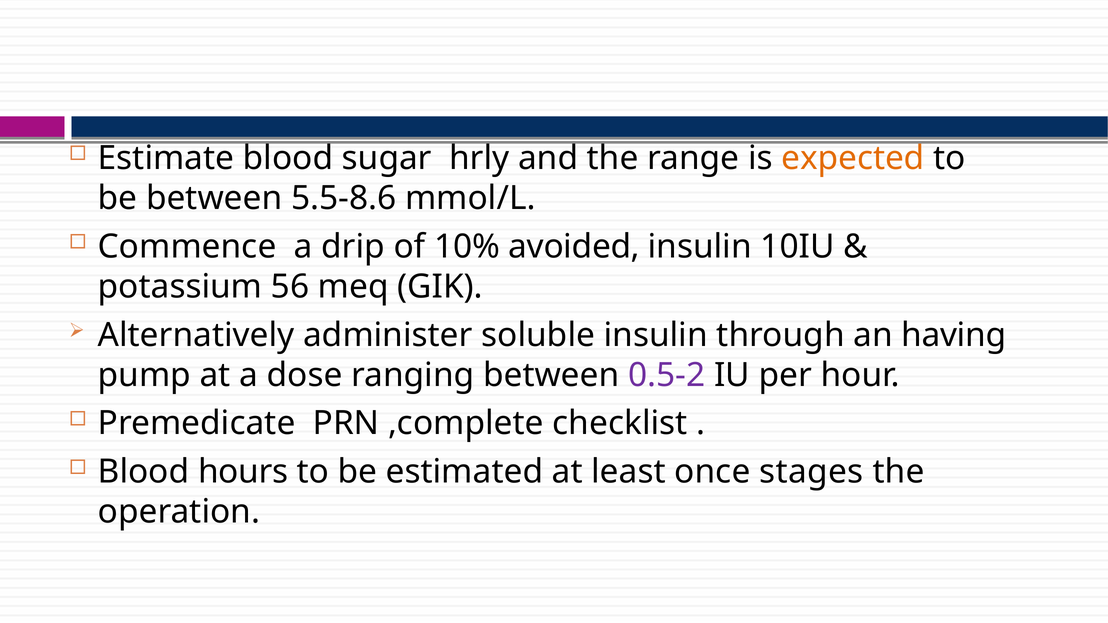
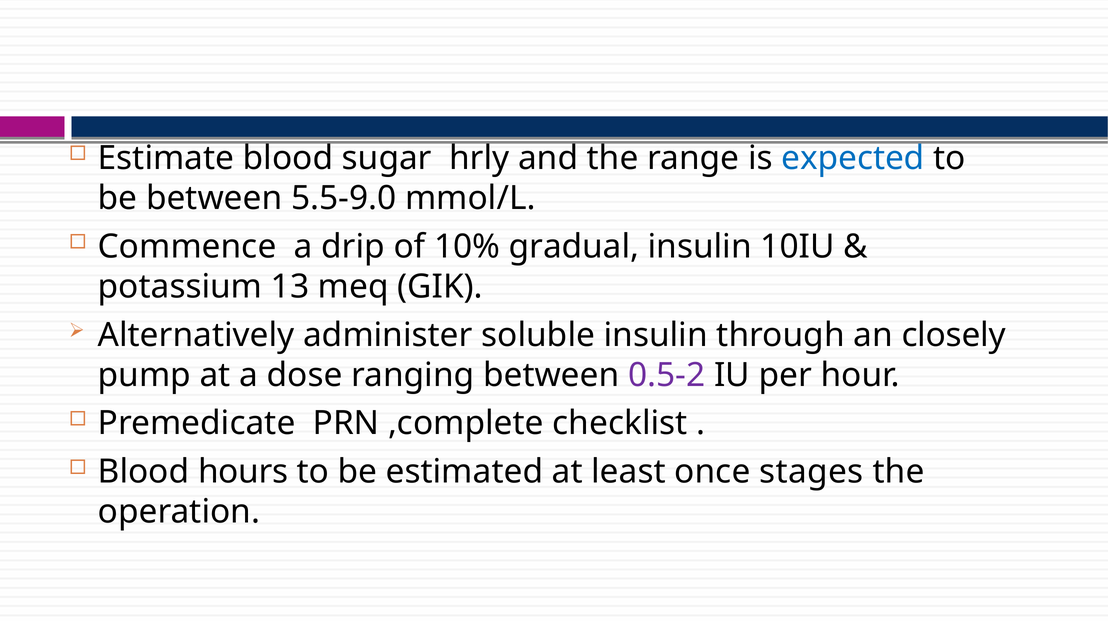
expected colour: orange -> blue (853, 158)
5.5-8.6: 5.5-8.6 -> 5.5-9.0 (344, 198)
avoided: avoided -> gradual (574, 247)
56: 56 -> 13 (290, 287)
having: having -> closely (954, 335)
